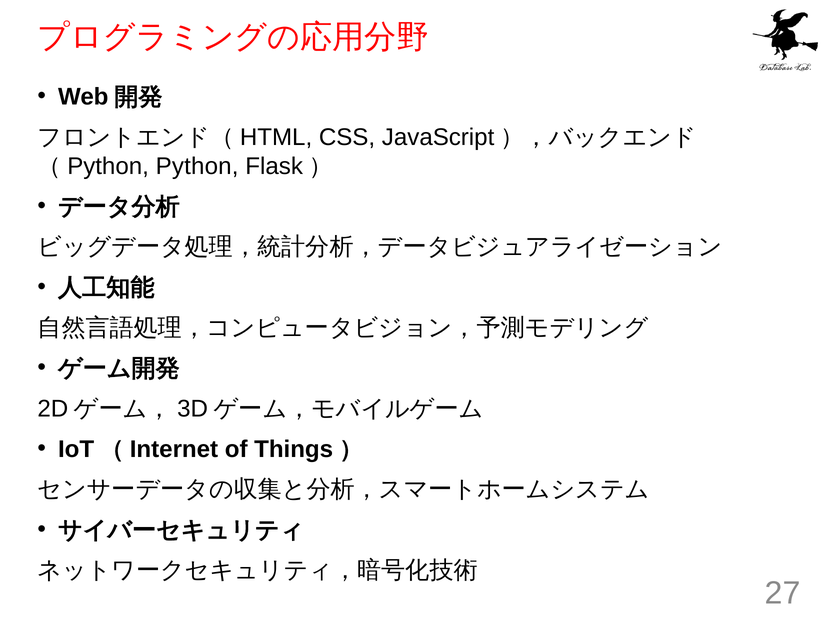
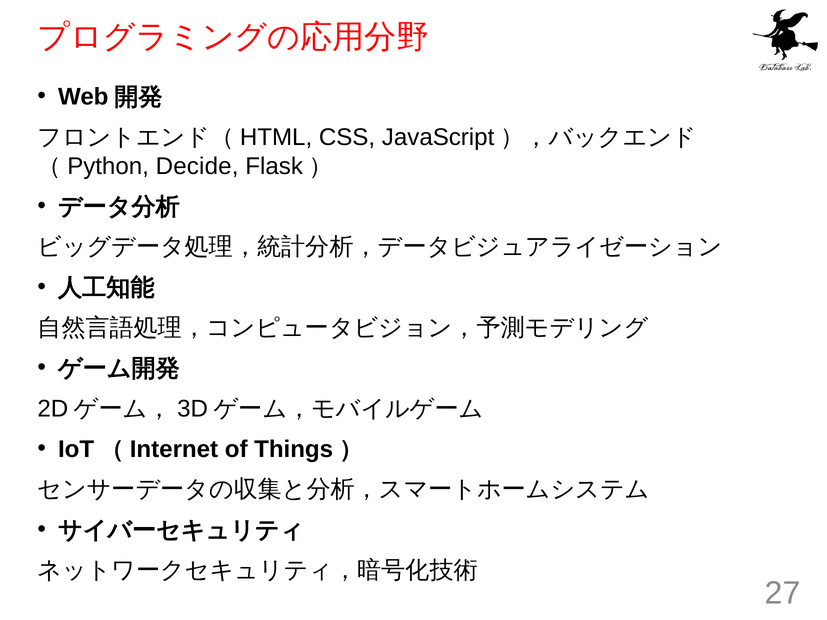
Python: Python -> Decide (197, 166)
